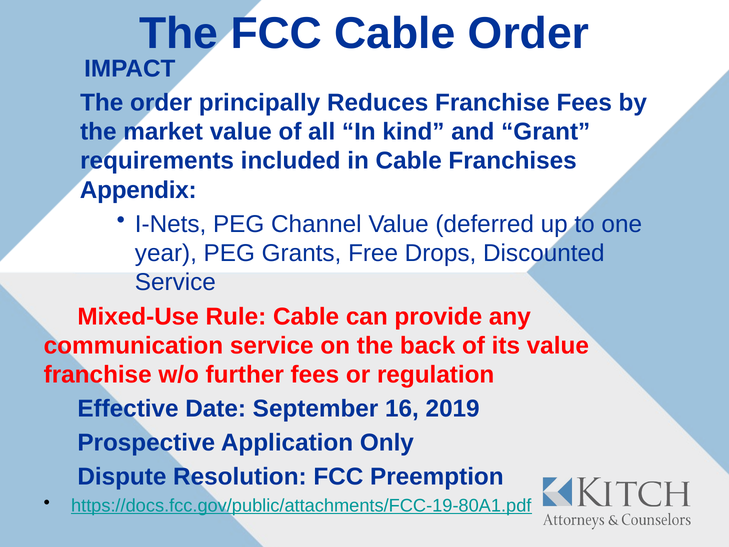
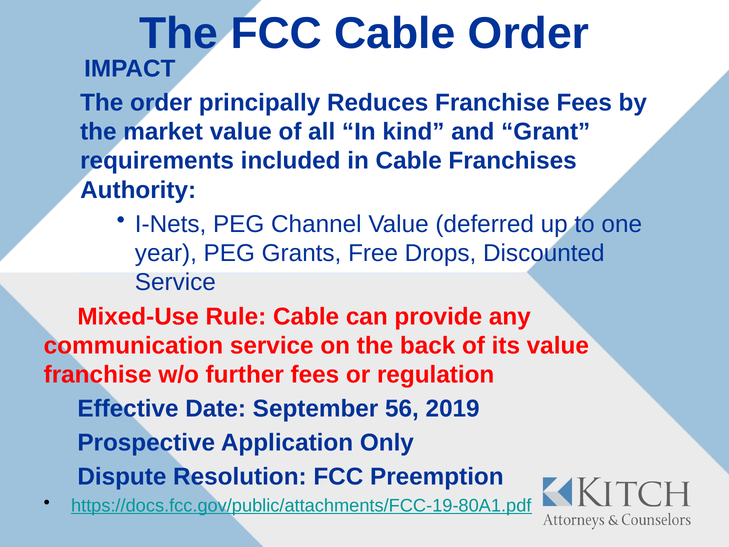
Appendix: Appendix -> Authority (138, 190)
16: 16 -> 56 (402, 409)
